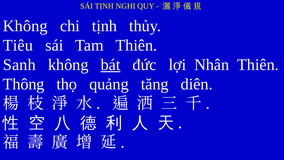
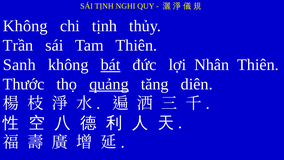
Tiêu: Tiêu -> Trần (18, 45)
Thông: Thông -> Thước (24, 84)
quảng underline: none -> present (109, 84)
